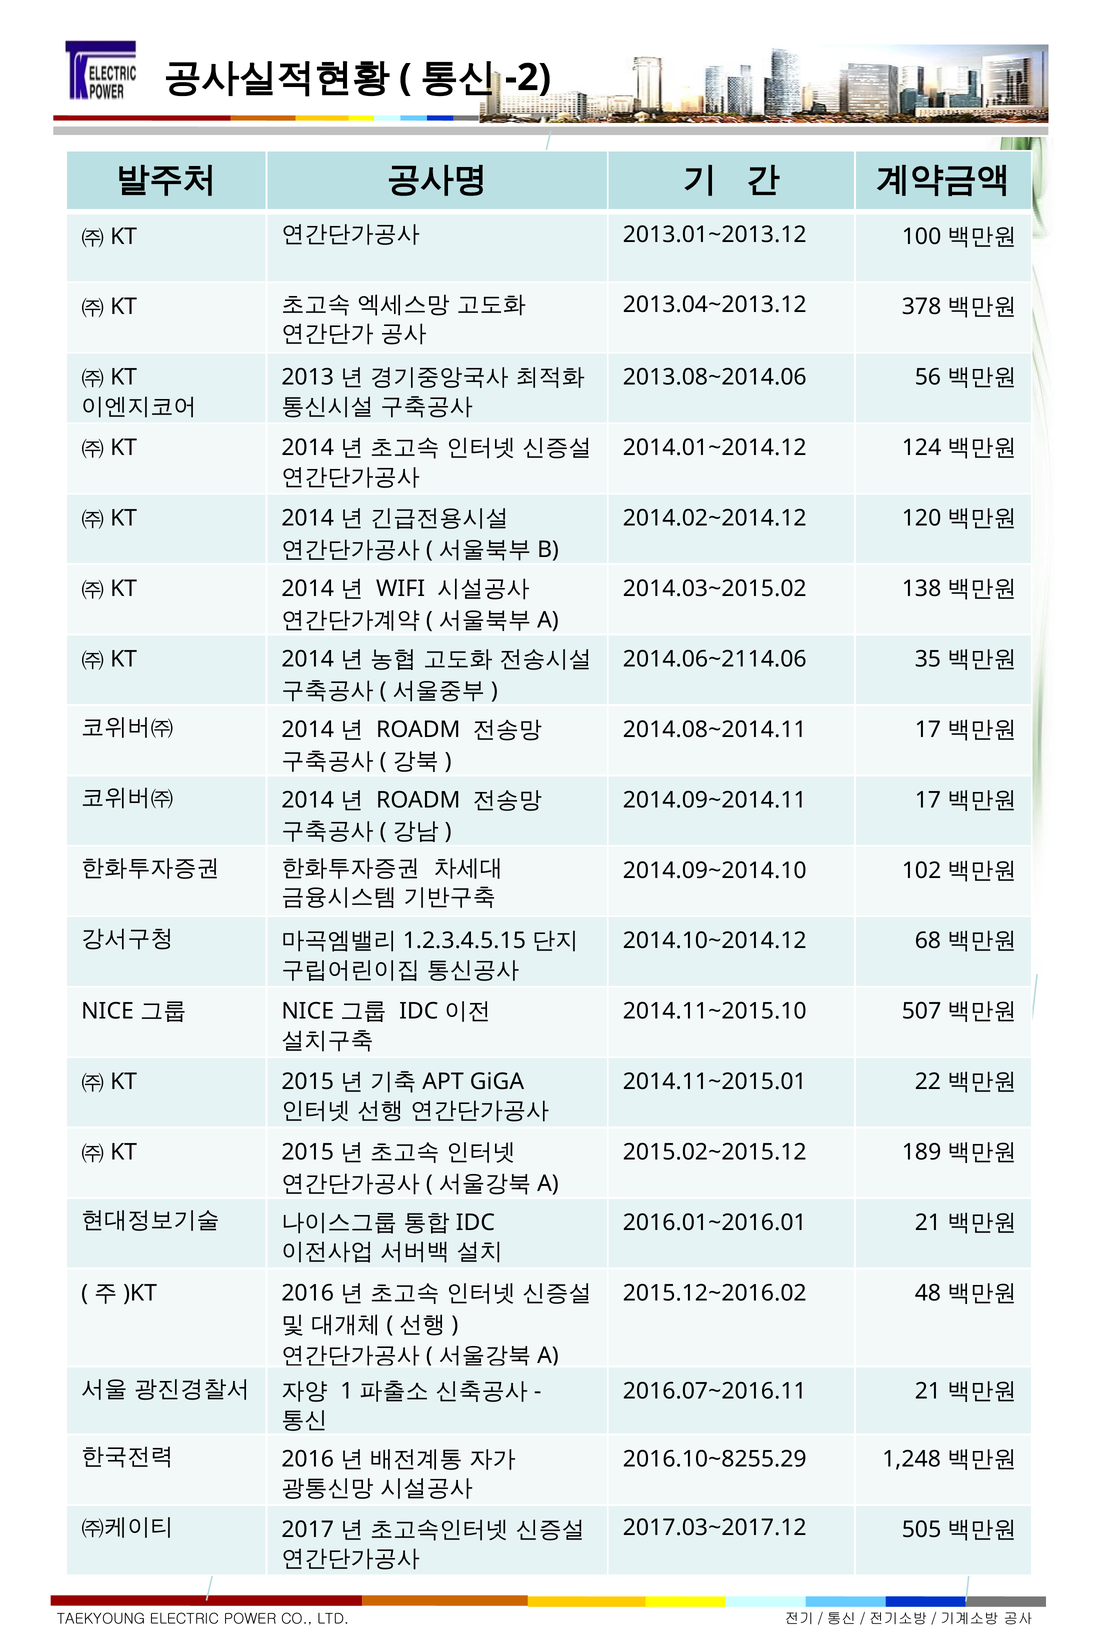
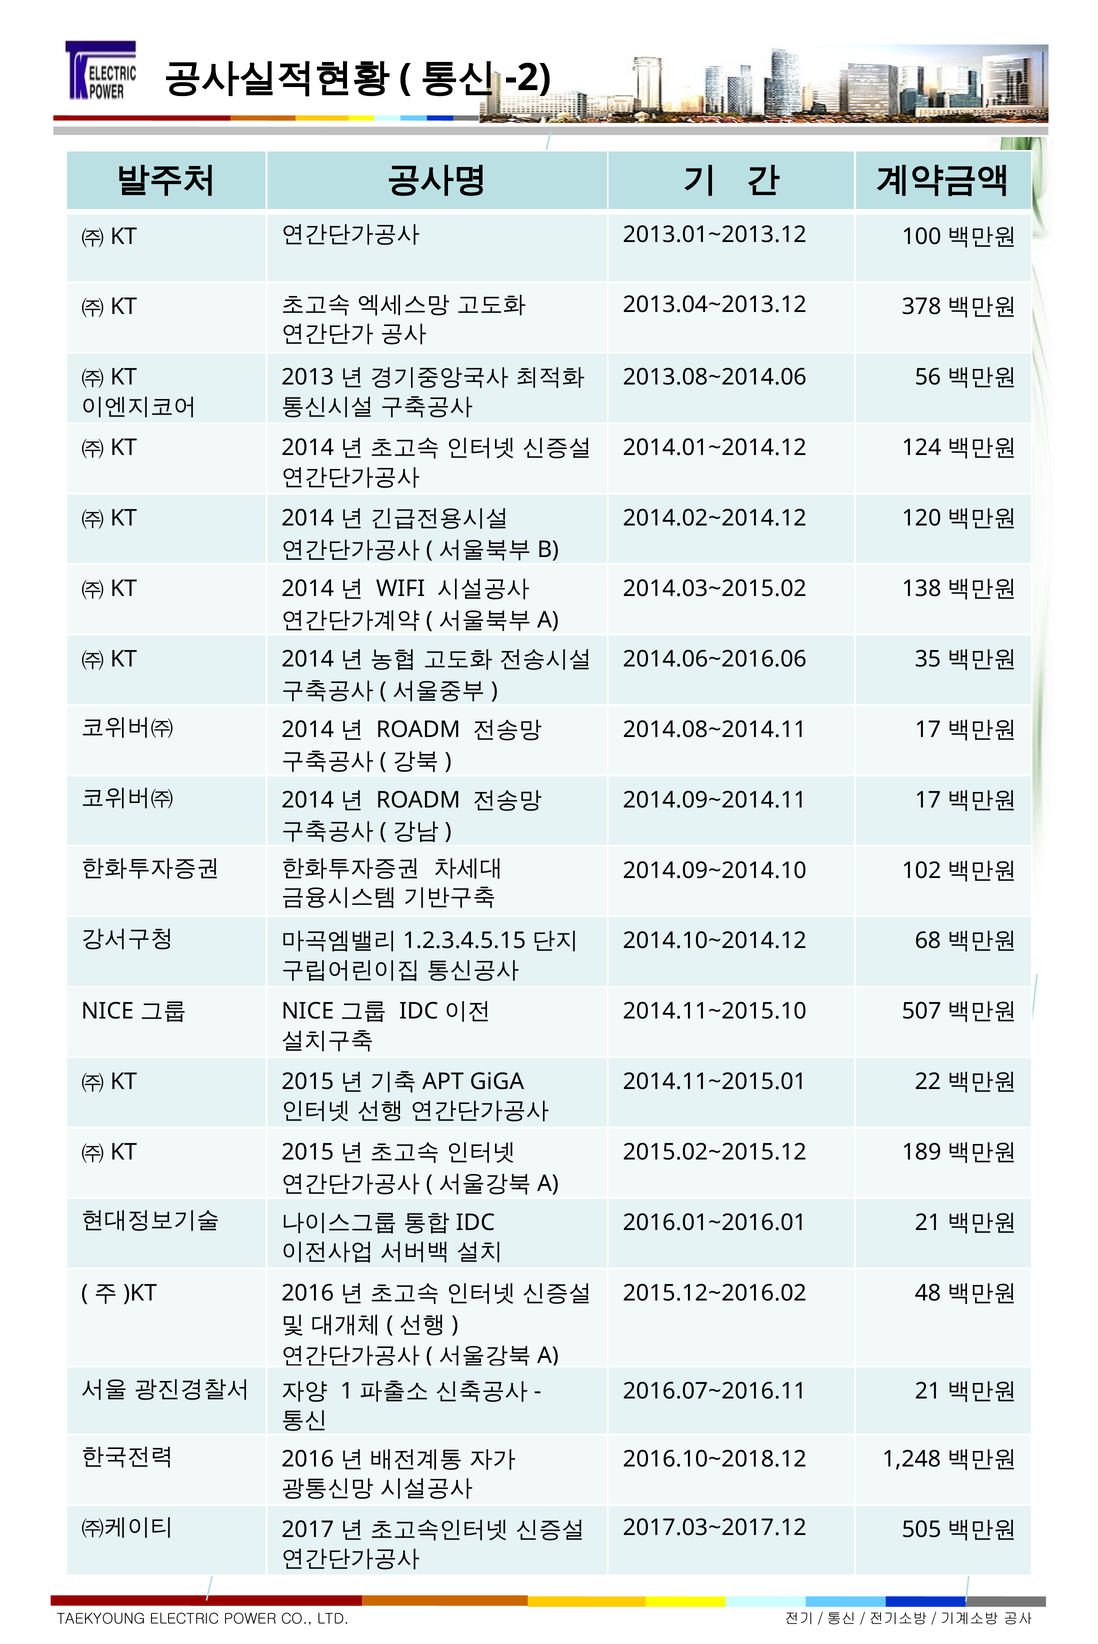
2014.06~2114.06: 2014.06~2114.06 -> 2014.06~2016.06 (715, 659)
2016.10~8255.29: 2016.10~8255.29 -> 2016.10~2018.12 (715, 1459)
